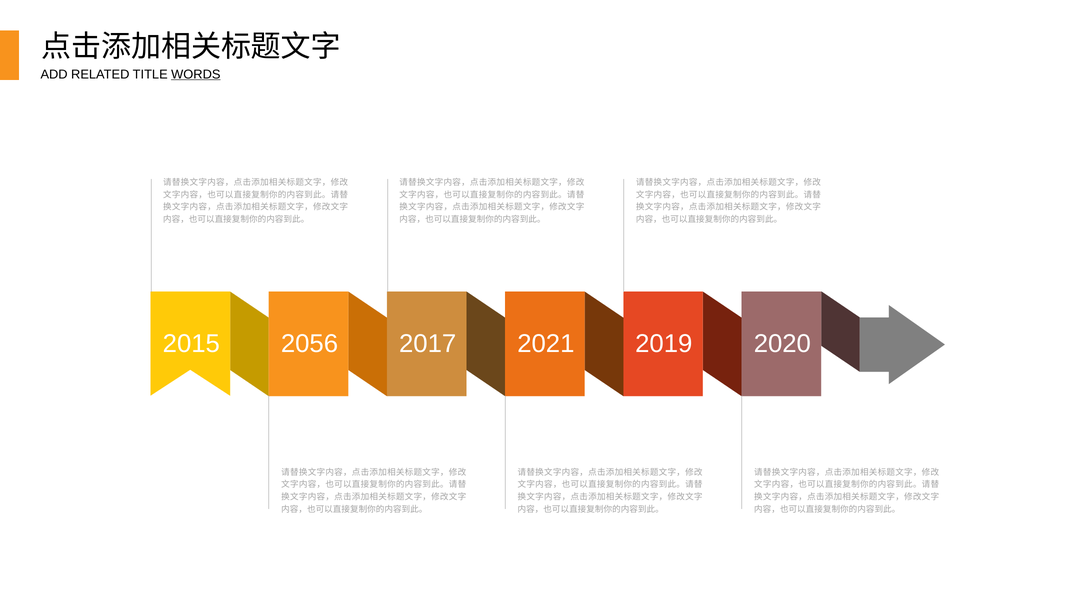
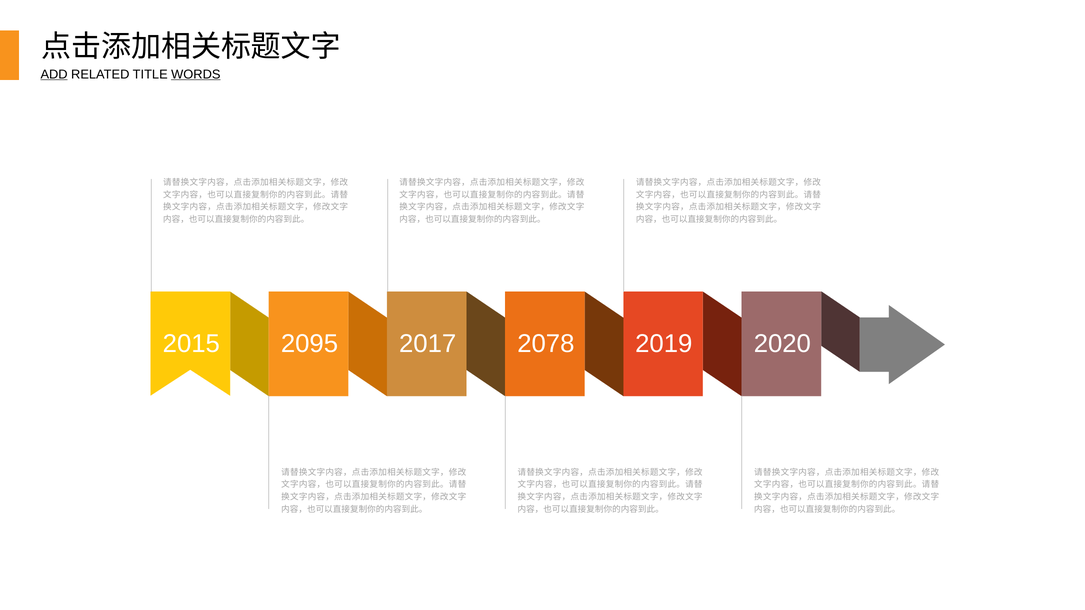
ADD underline: none -> present (54, 74)
2056: 2056 -> 2095 (309, 344)
2021: 2021 -> 2078 (546, 344)
